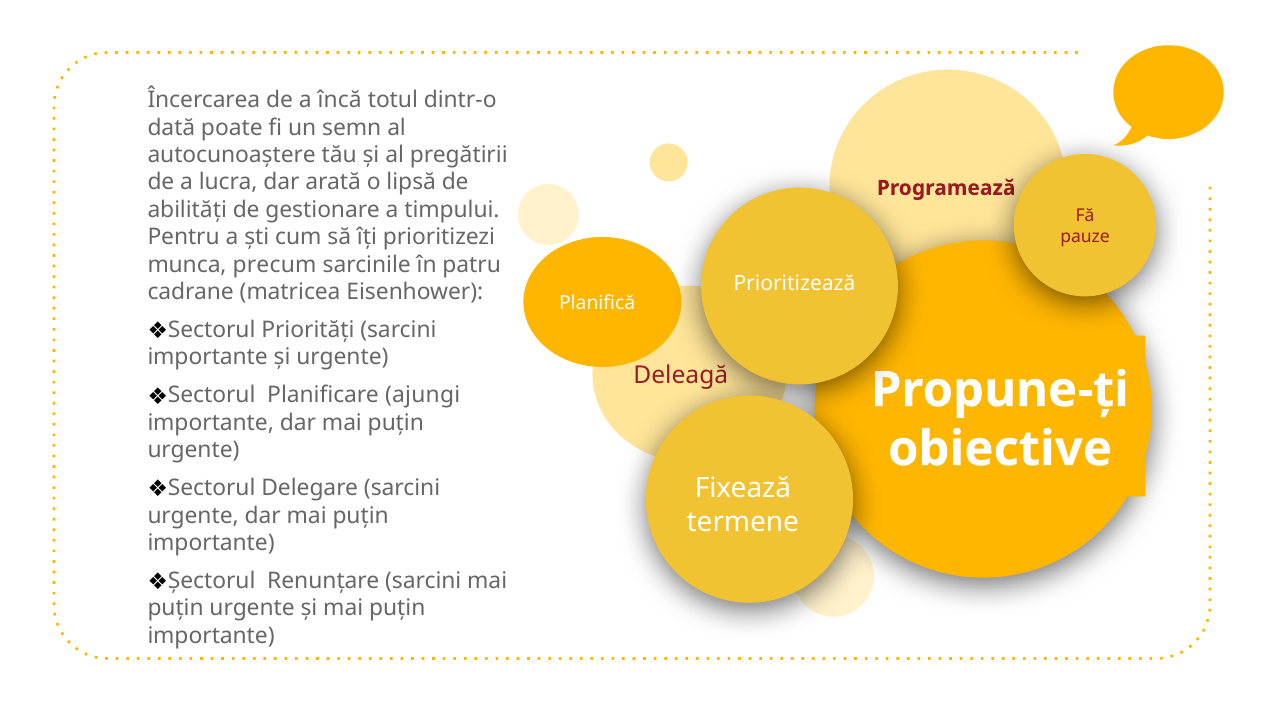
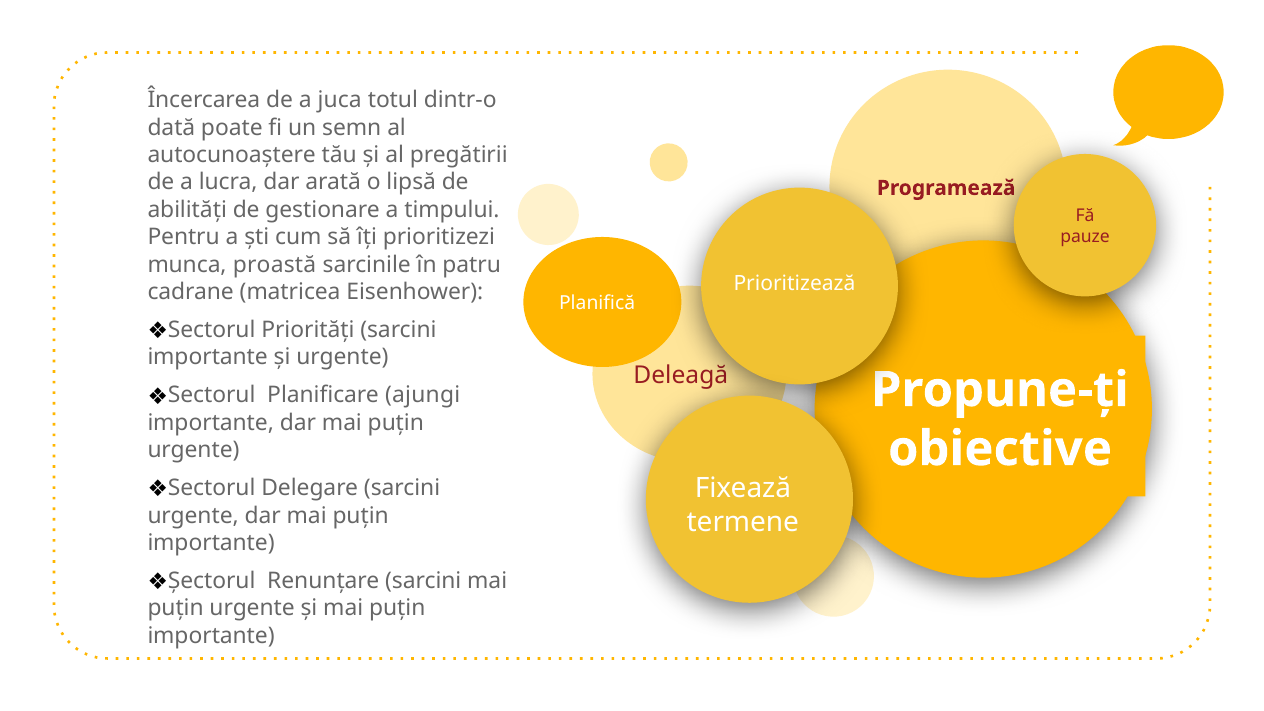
încă: încă -> juca (340, 100)
precum: precum -> proastă (275, 265)
